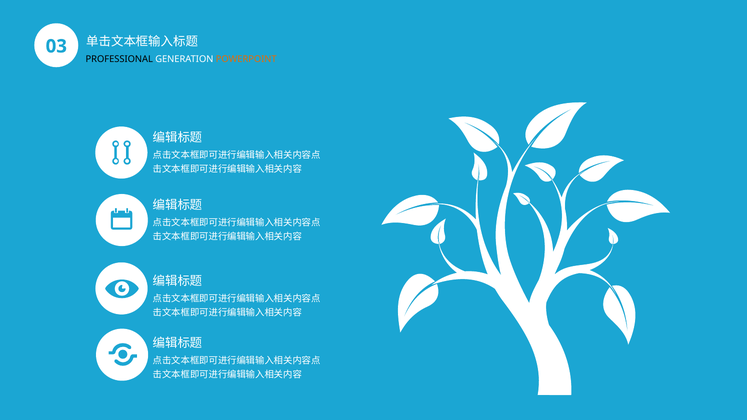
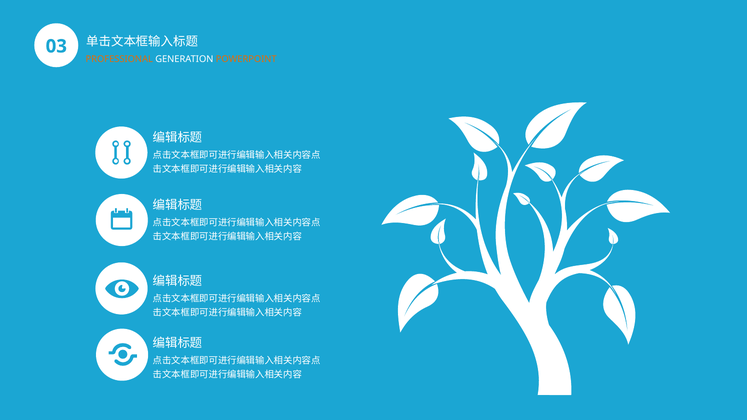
PROFESSIONAL colour: black -> orange (119, 59)
